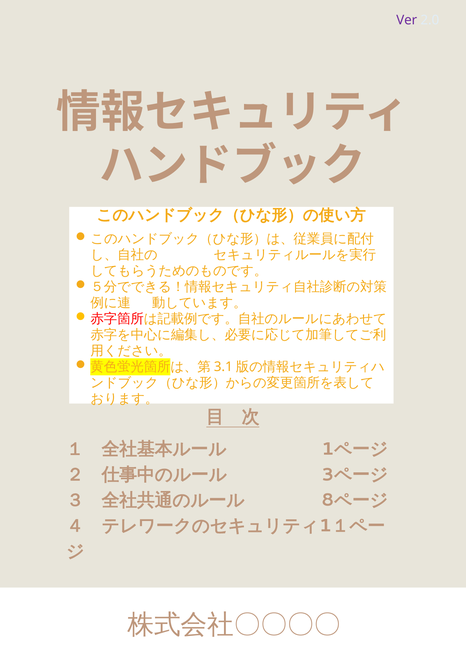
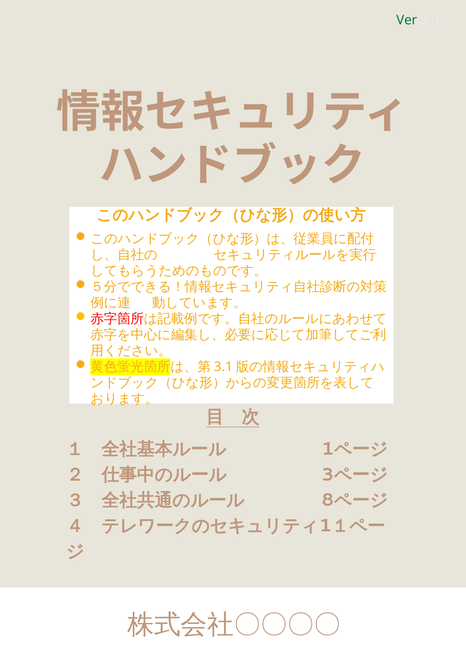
Ver colour: purple -> green (407, 20)
